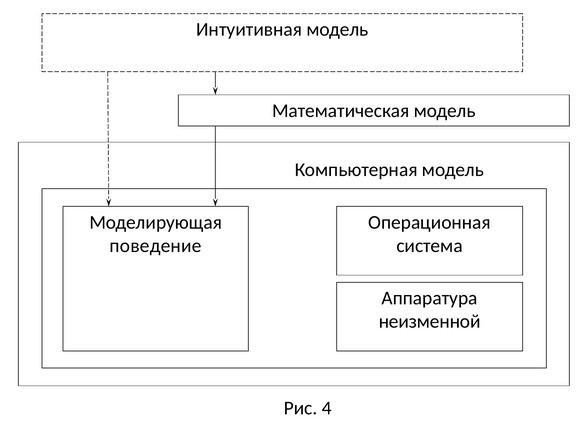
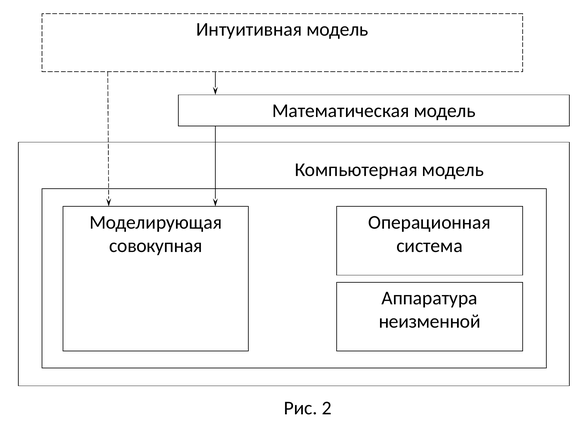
поведение: поведение -> совокупная (156, 246)
4: 4 -> 2 (327, 408)
